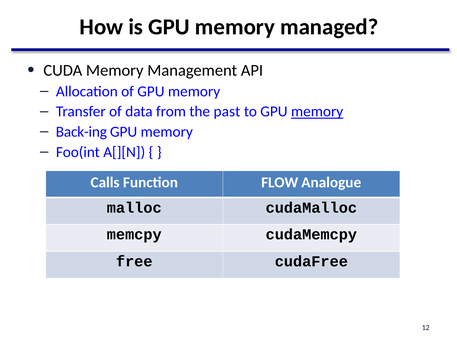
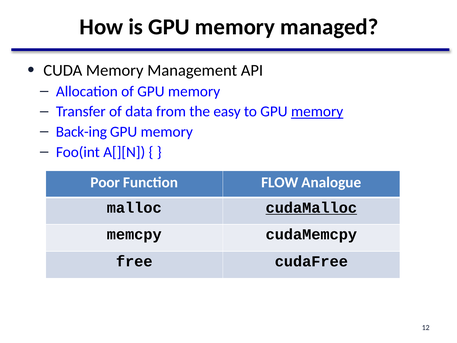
past: past -> easy (227, 112)
Calls: Calls -> Poor (105, 182)
cudaMalloc underline: none -> present (311, 208)
